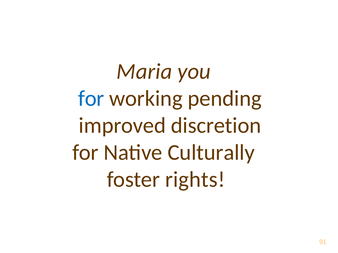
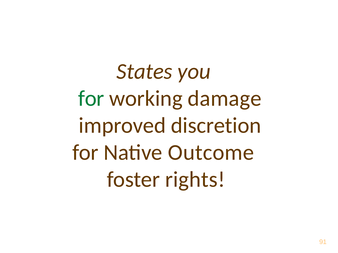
Maria: Maria -> States (144, 72)
for colour: blue -> green (91, 99)
pending: pending -> damage (225, 99)
Culturally: Culturally -> Outcome (211, 153)
